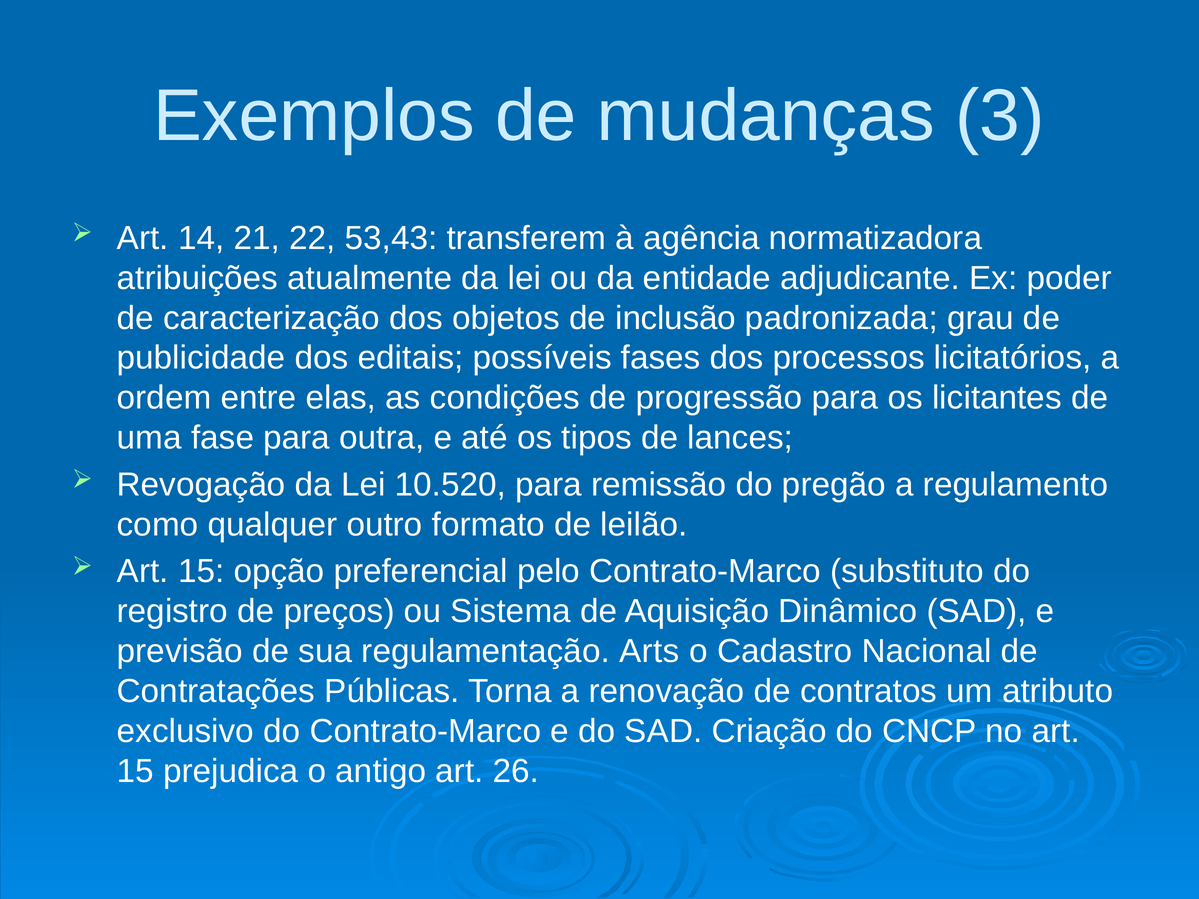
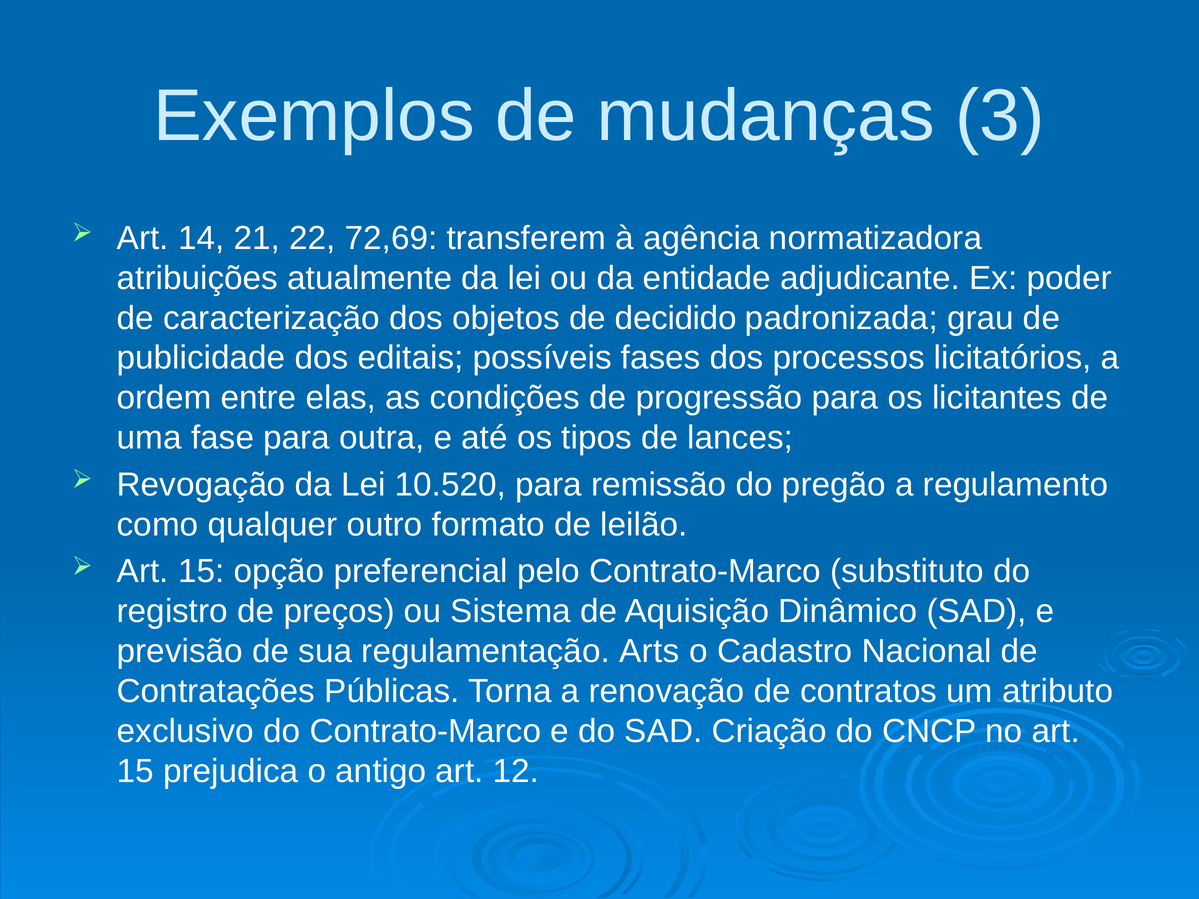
53,43: 53,43 -> 72,69 (391, 238)
inclusão: inclusão -> decidido (676, 318)
26: 26 -> 12 (516, 771)
